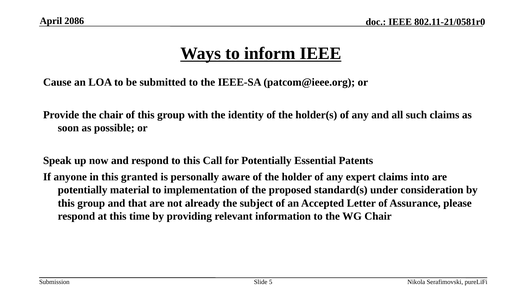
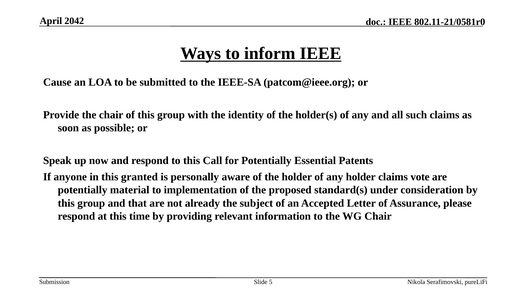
2086: 2086 -> 2042 (74, 21)
any expert: expert -> holder (361, 177)
into: into -> vote (420, 177)
